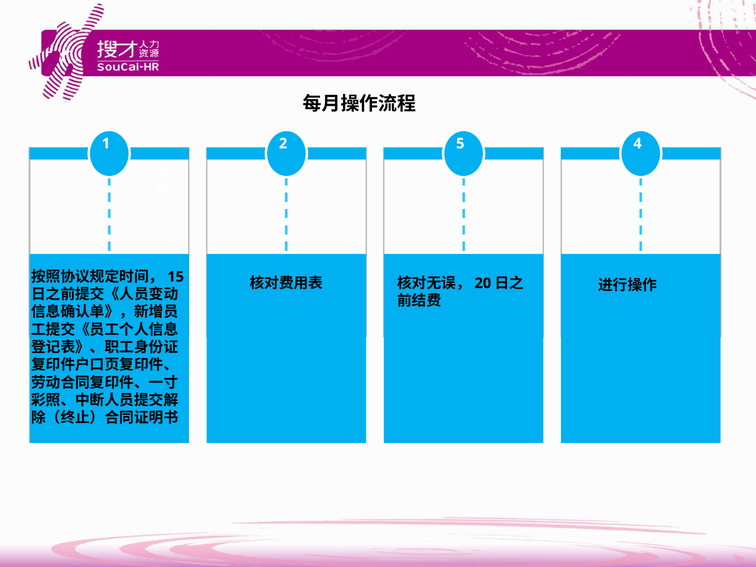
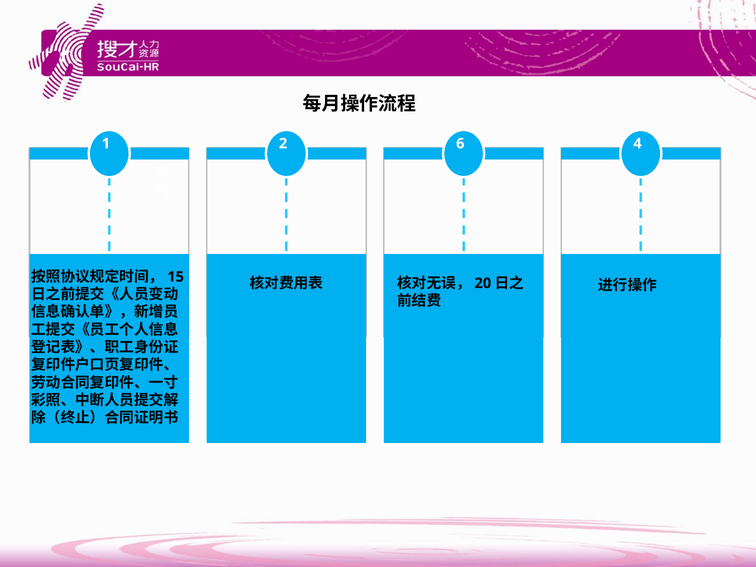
5: 5 -> 6 (460, 144)
